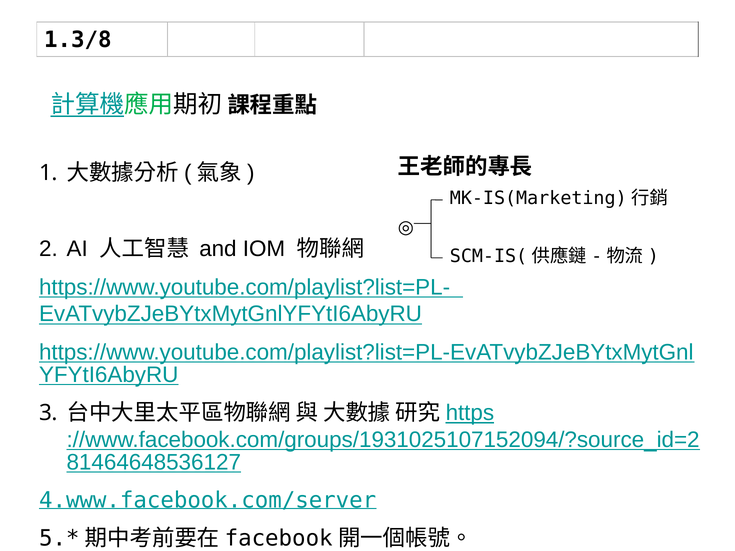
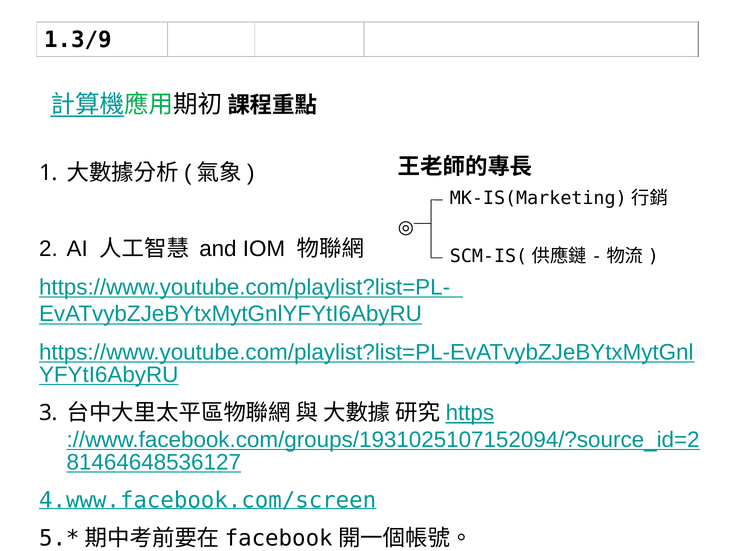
1.3/8: 1.3/8 -> 1.3/9 (78, 40)
4.www.facebook.com/server: 4.www.facebook.com/server -> 4.www.facebook.com/screen (208, 501)
